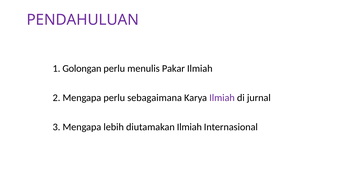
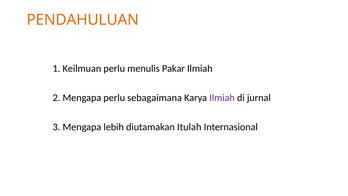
PENDAHULUAN colour: purple -> orange (83, 20)
Golongan: Golongan -> Keilmuan (82, 68)
diutamakan Ilmiah: Ilmiah -> Itulah (189, 127)
